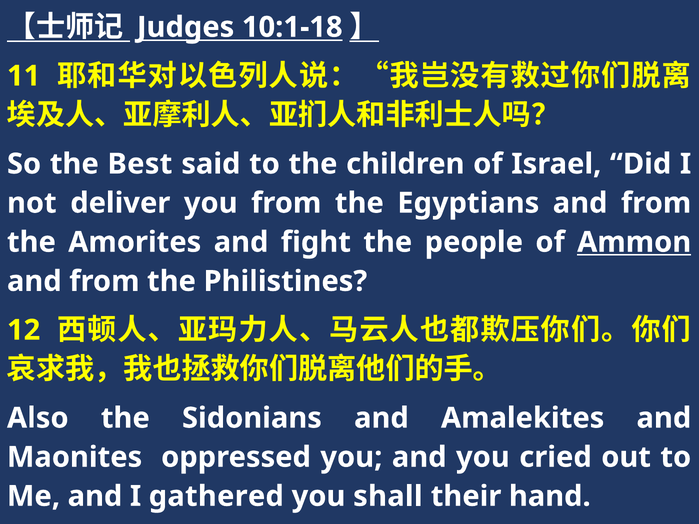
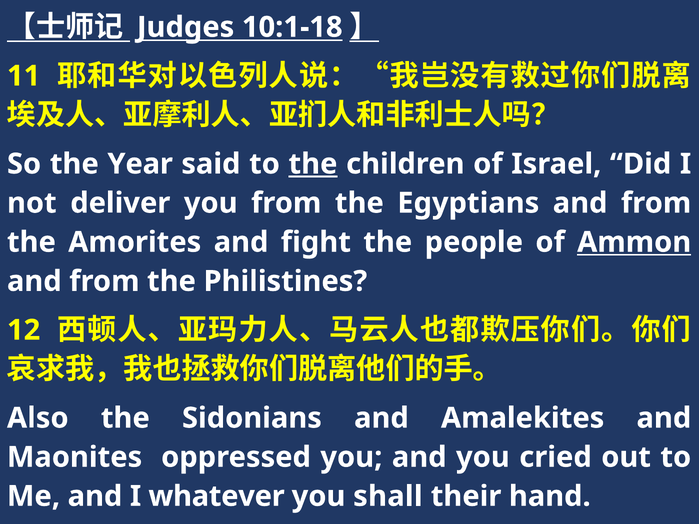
Best: Best -> Year (140, 164)
the underline: none -> present (313, 164)
gathered: gathered -> whatever (217, 497)
